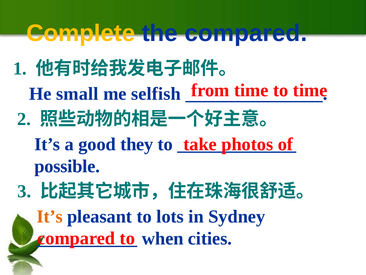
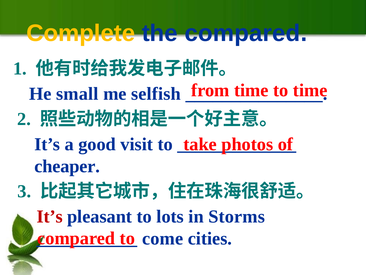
they: they -> visit (137, 144)
possible: possible -> cheaper (67, 166)
It’s colour: orange -> red (50, 216)
Sydney: Sydney -> Storms (237, 216)
when: when -> come (163, 238)
